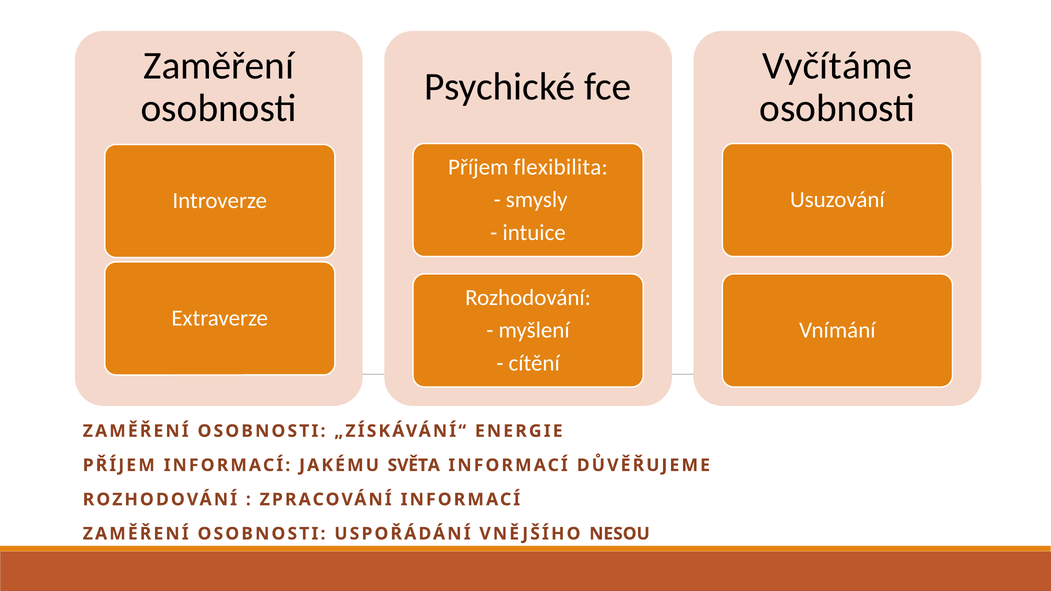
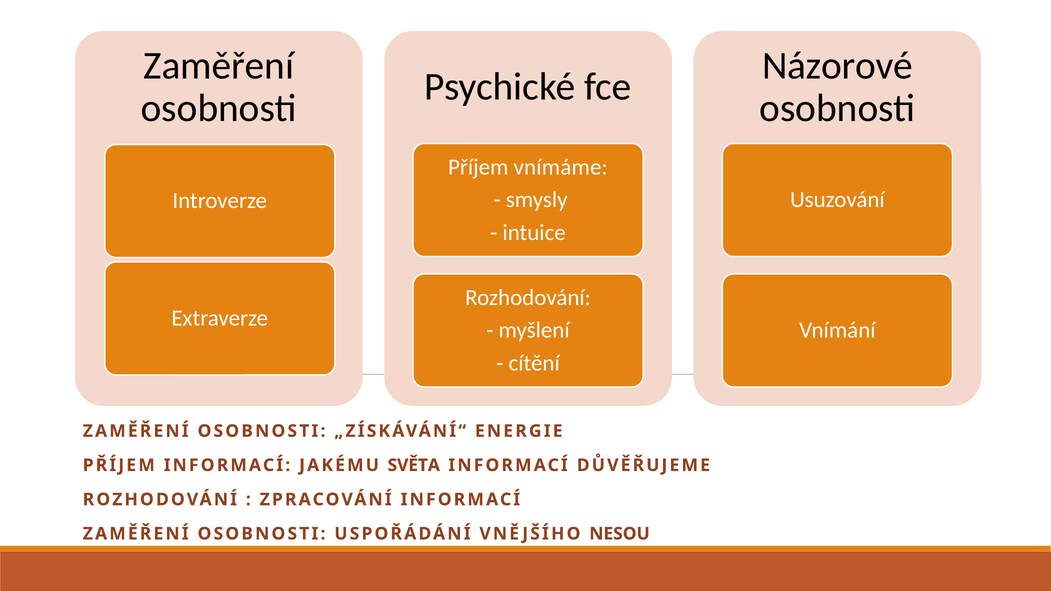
Vyčítáme: Vyčítáme -> Názorové (837, 66)
flexibilita: flexibilita -> vnímáme (561, 167)
